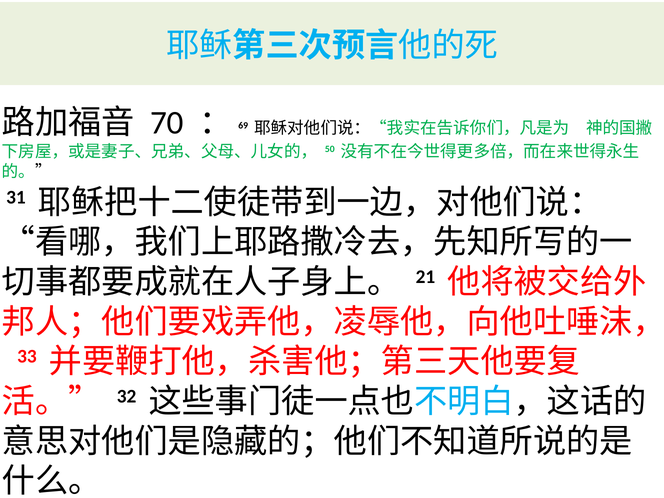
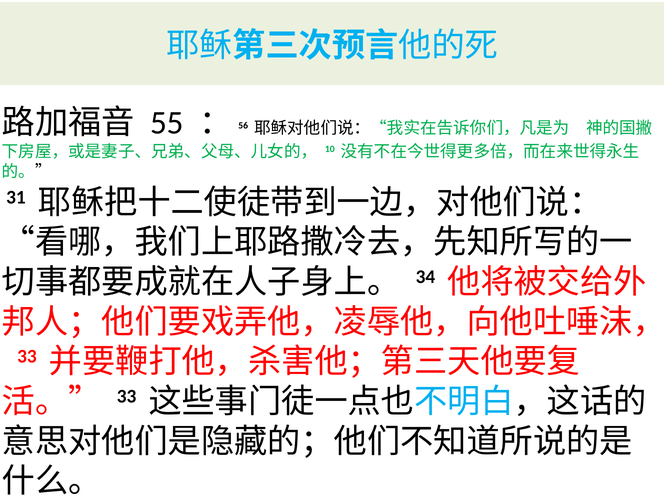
70: 70 -> 55 (167, 123)
69: 69 -> 56 (243, 126)
50: 50 -> 10 (330, 149)
21: 21 -> 34 (425, 277)
32: 32 -> 33 (127, 396)
